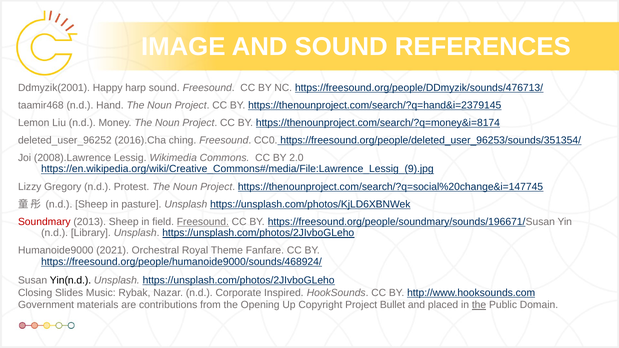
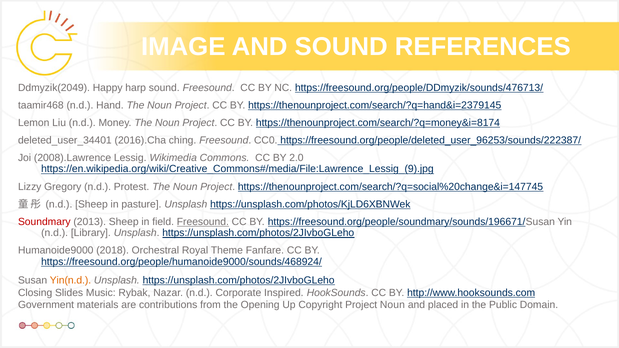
Ddmyzik(2001: Ddmyzik(2001 -> Ddmyzik(2049 (54, 88)
deleted_user_96252: deleted_user_96252 -> deleted_user_34401 (65, 140)
https://freesound.org/people/deleted_user_96253/sounds/351354/: https://freesound.org/people/deleted_user_96253/sounds/351354/ -> https://freesound.org/people/deleted_user_96253/sounds/222387/ (431, 140)
2021: 2021 -> 2018 (113, 251)
Yin(n.d colour: black -> orange (70, 280)
Project Bullet: Bullet -> Noun (392, 305)
the underline: present -> none (479, 305)
